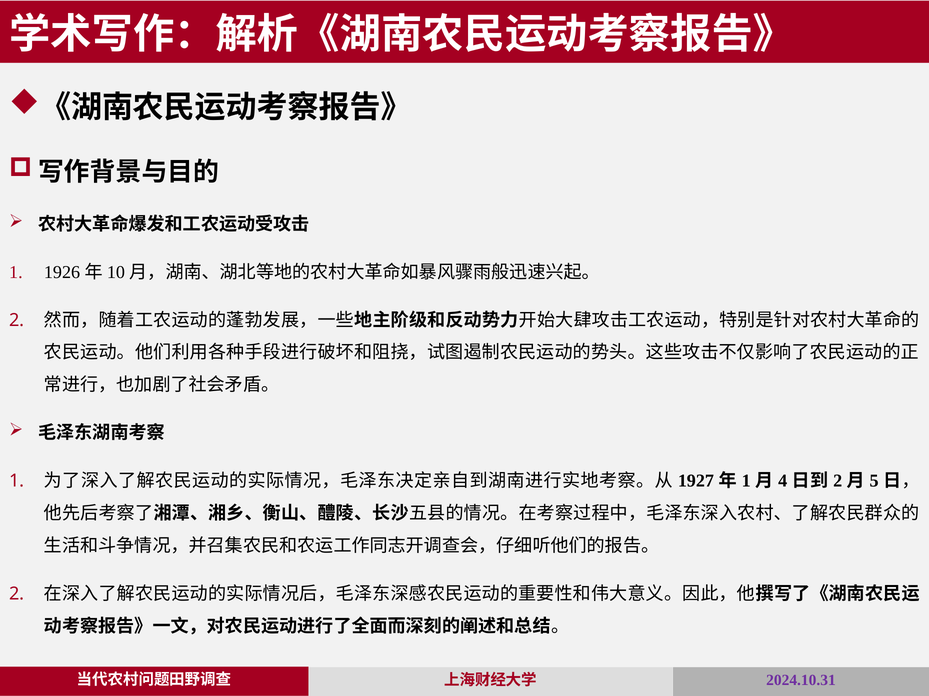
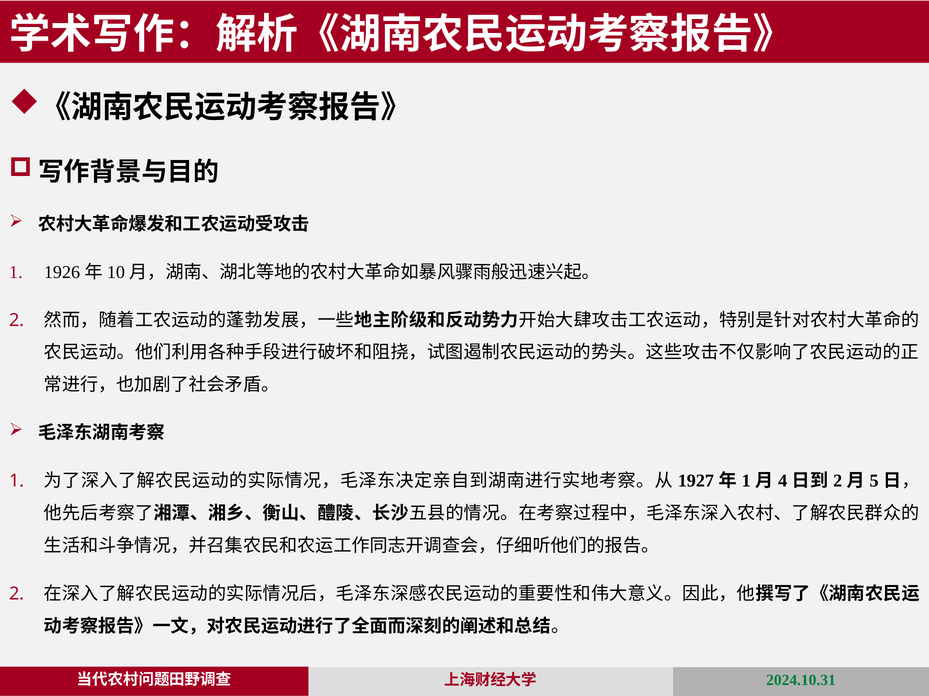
2024.10.31 colour: purple -> green (801, 681)
